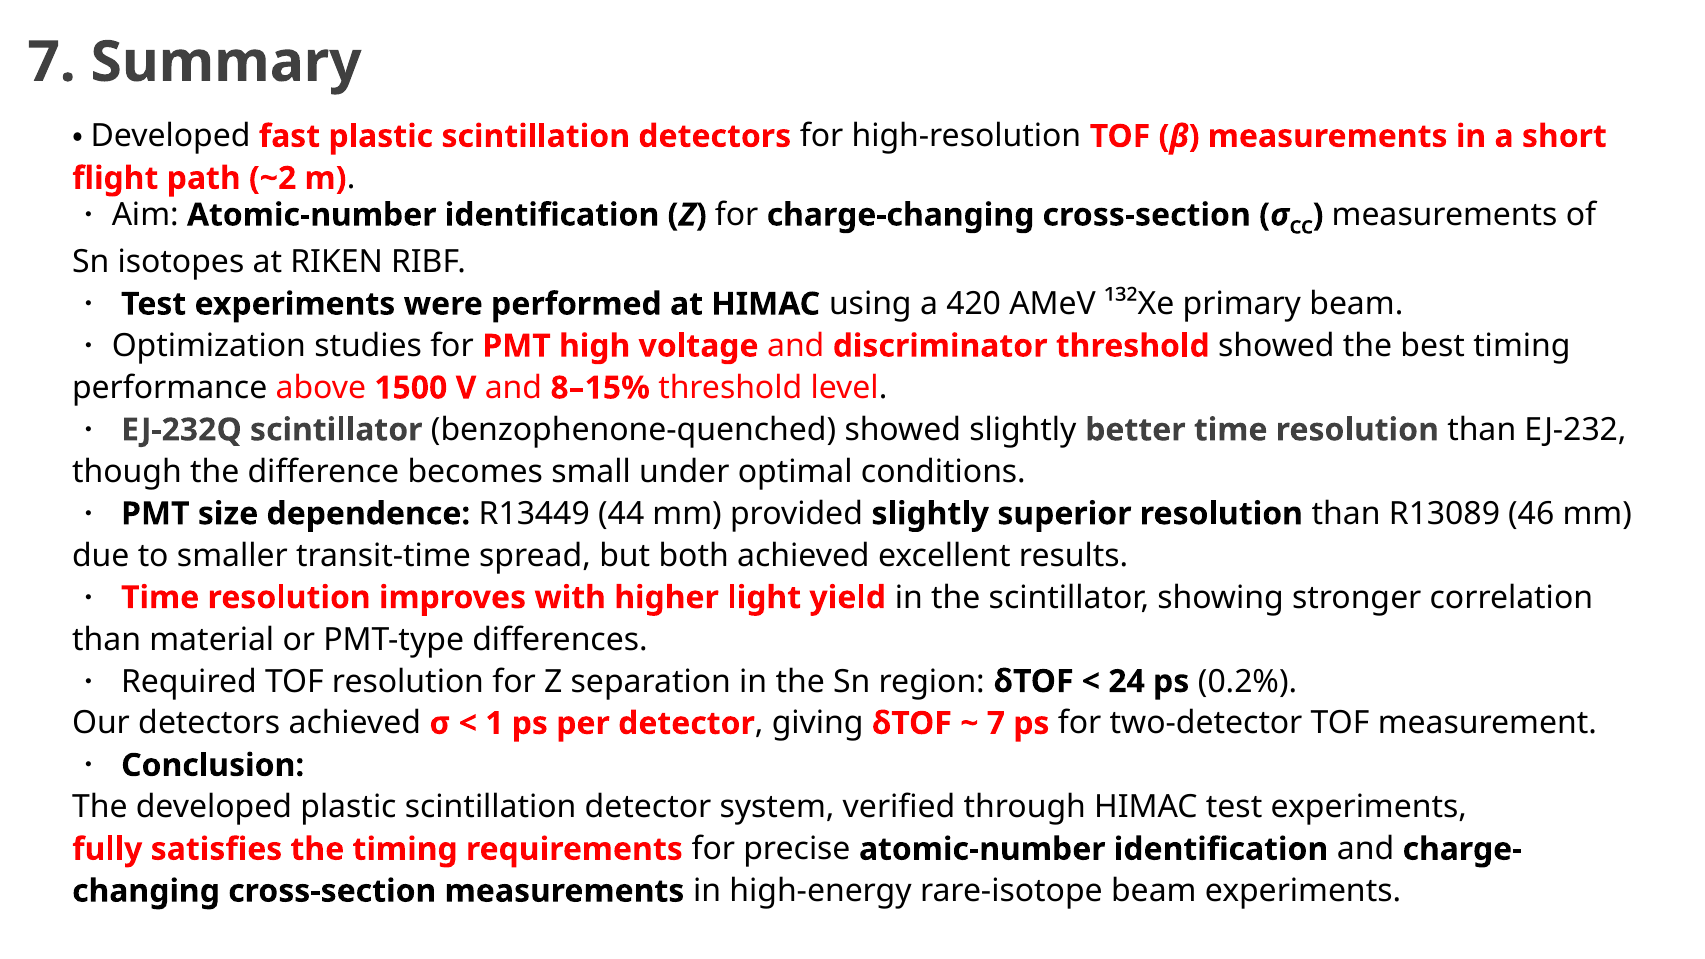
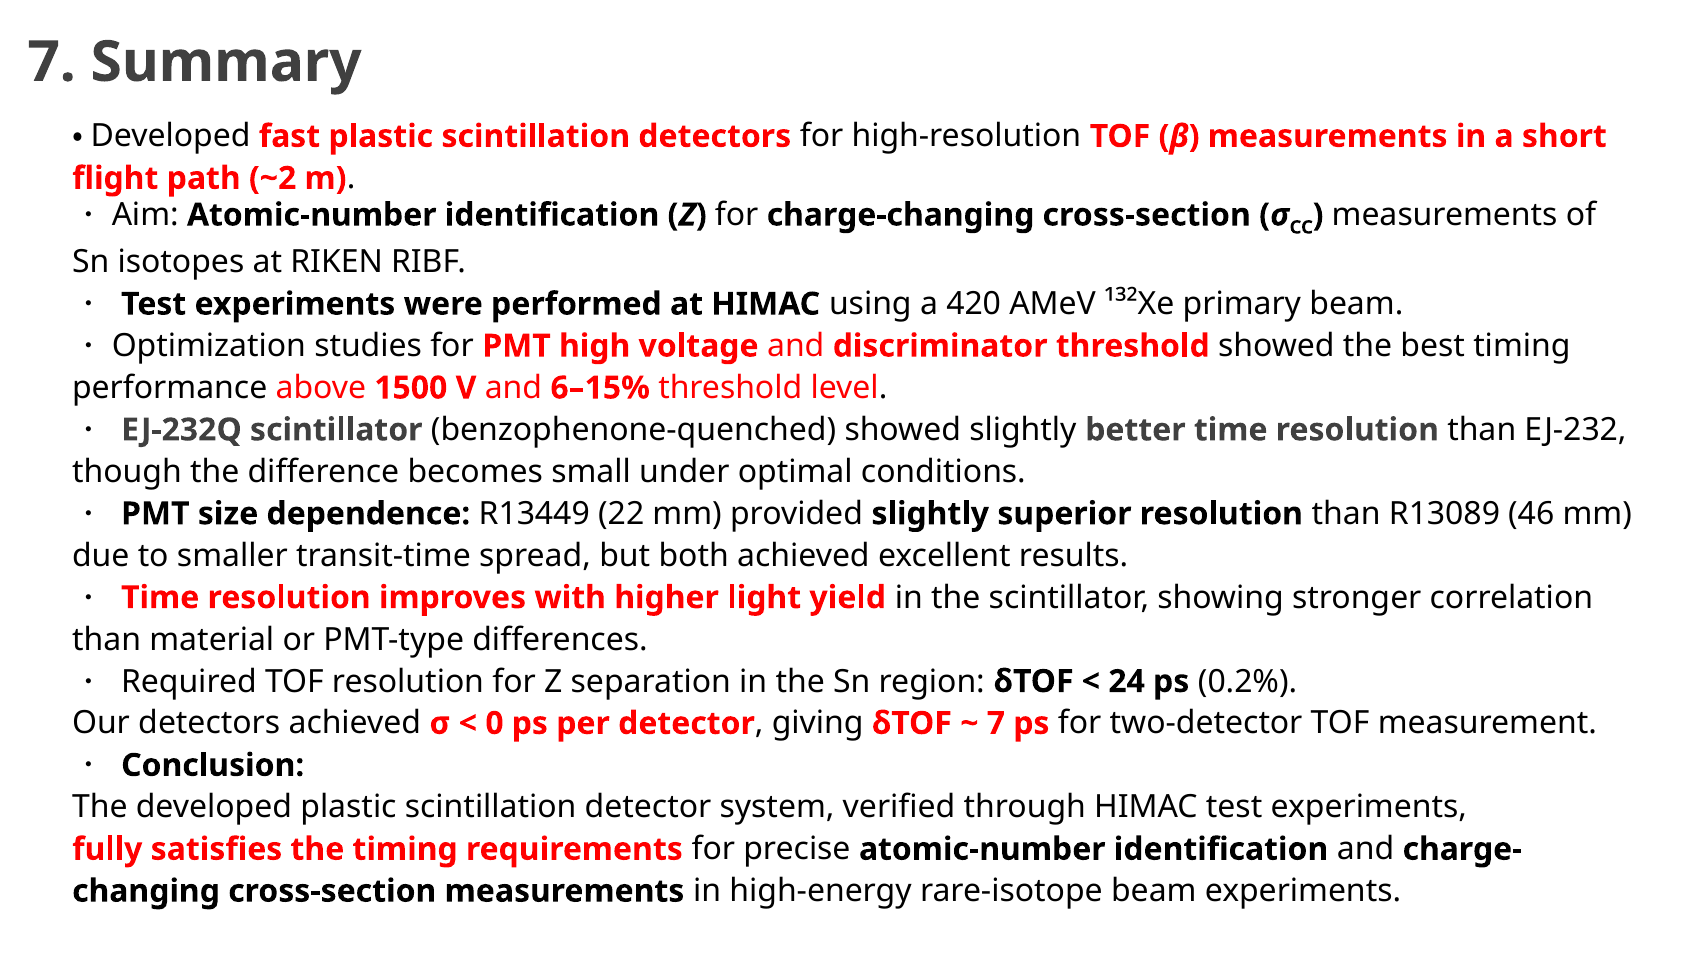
8–15%: 8–15% -> 6–15% (600, 388)
44: 44 -> 22 (621, 514)
1: 1 -> 0 (494, 723)
